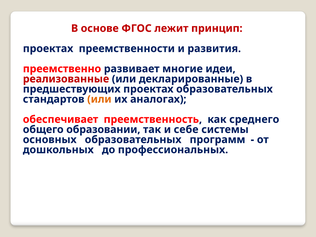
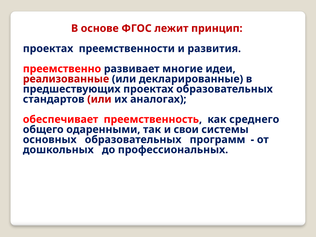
или colour: orange -> red (99, 99)
образовании: образовании -> одаренными (103, 130)
себе: себе -> свои (186, 130)
